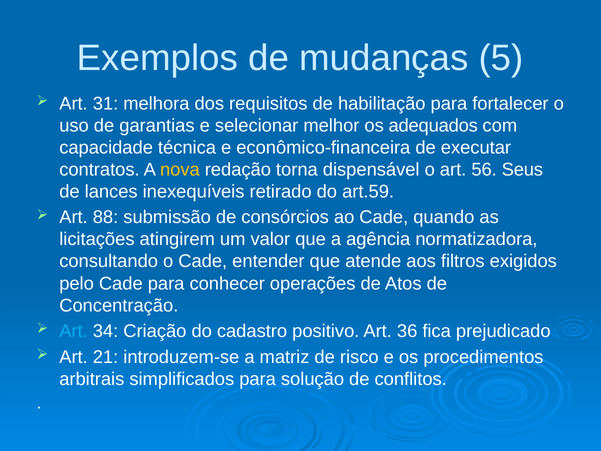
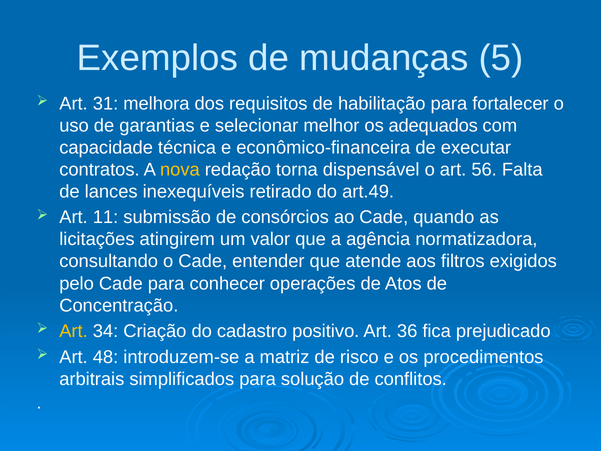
Seus: Seus -> Falta (522, 170)
art.59: art.59 -> art.49 (368, 192)
88: 88 -> 11 (106, 217)
Art colour: light blue -> yellow (74, 331)
21: 21 -> 48 (106, 357)
